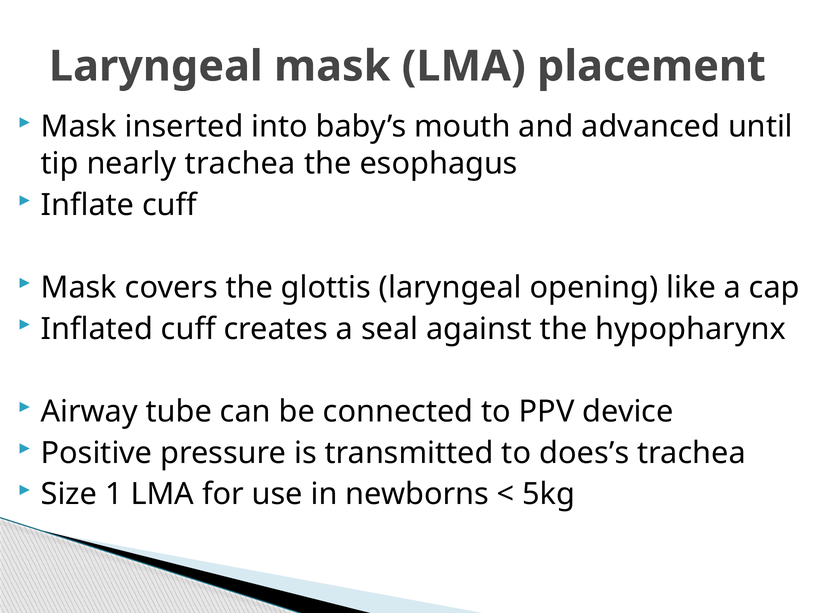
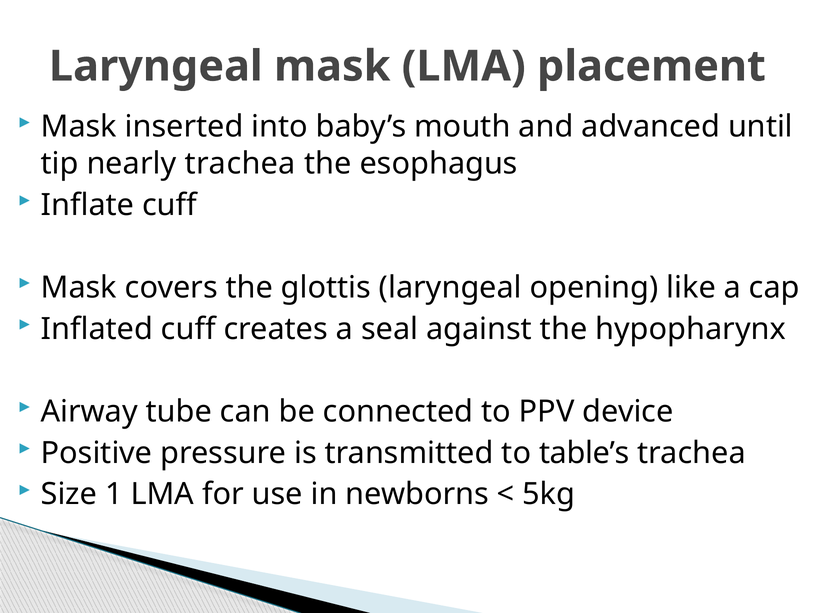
does’s: does’s -> table’s (584, 453)
